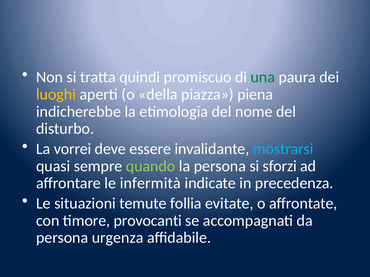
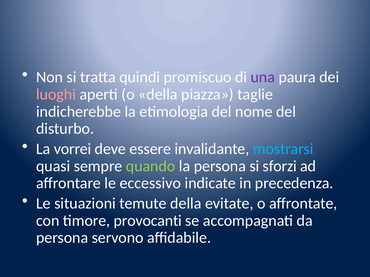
una colour: green -> purple (263, 77)
luoghi colour: yellow -> pink (56, 94)
piena: piena -> taglie (255, 94)
infermità: infermità -> eccessivo (150, 184)
temute follia: follia -> della (186, 204)
urgenza: urgenza -> servono (118, 238)
